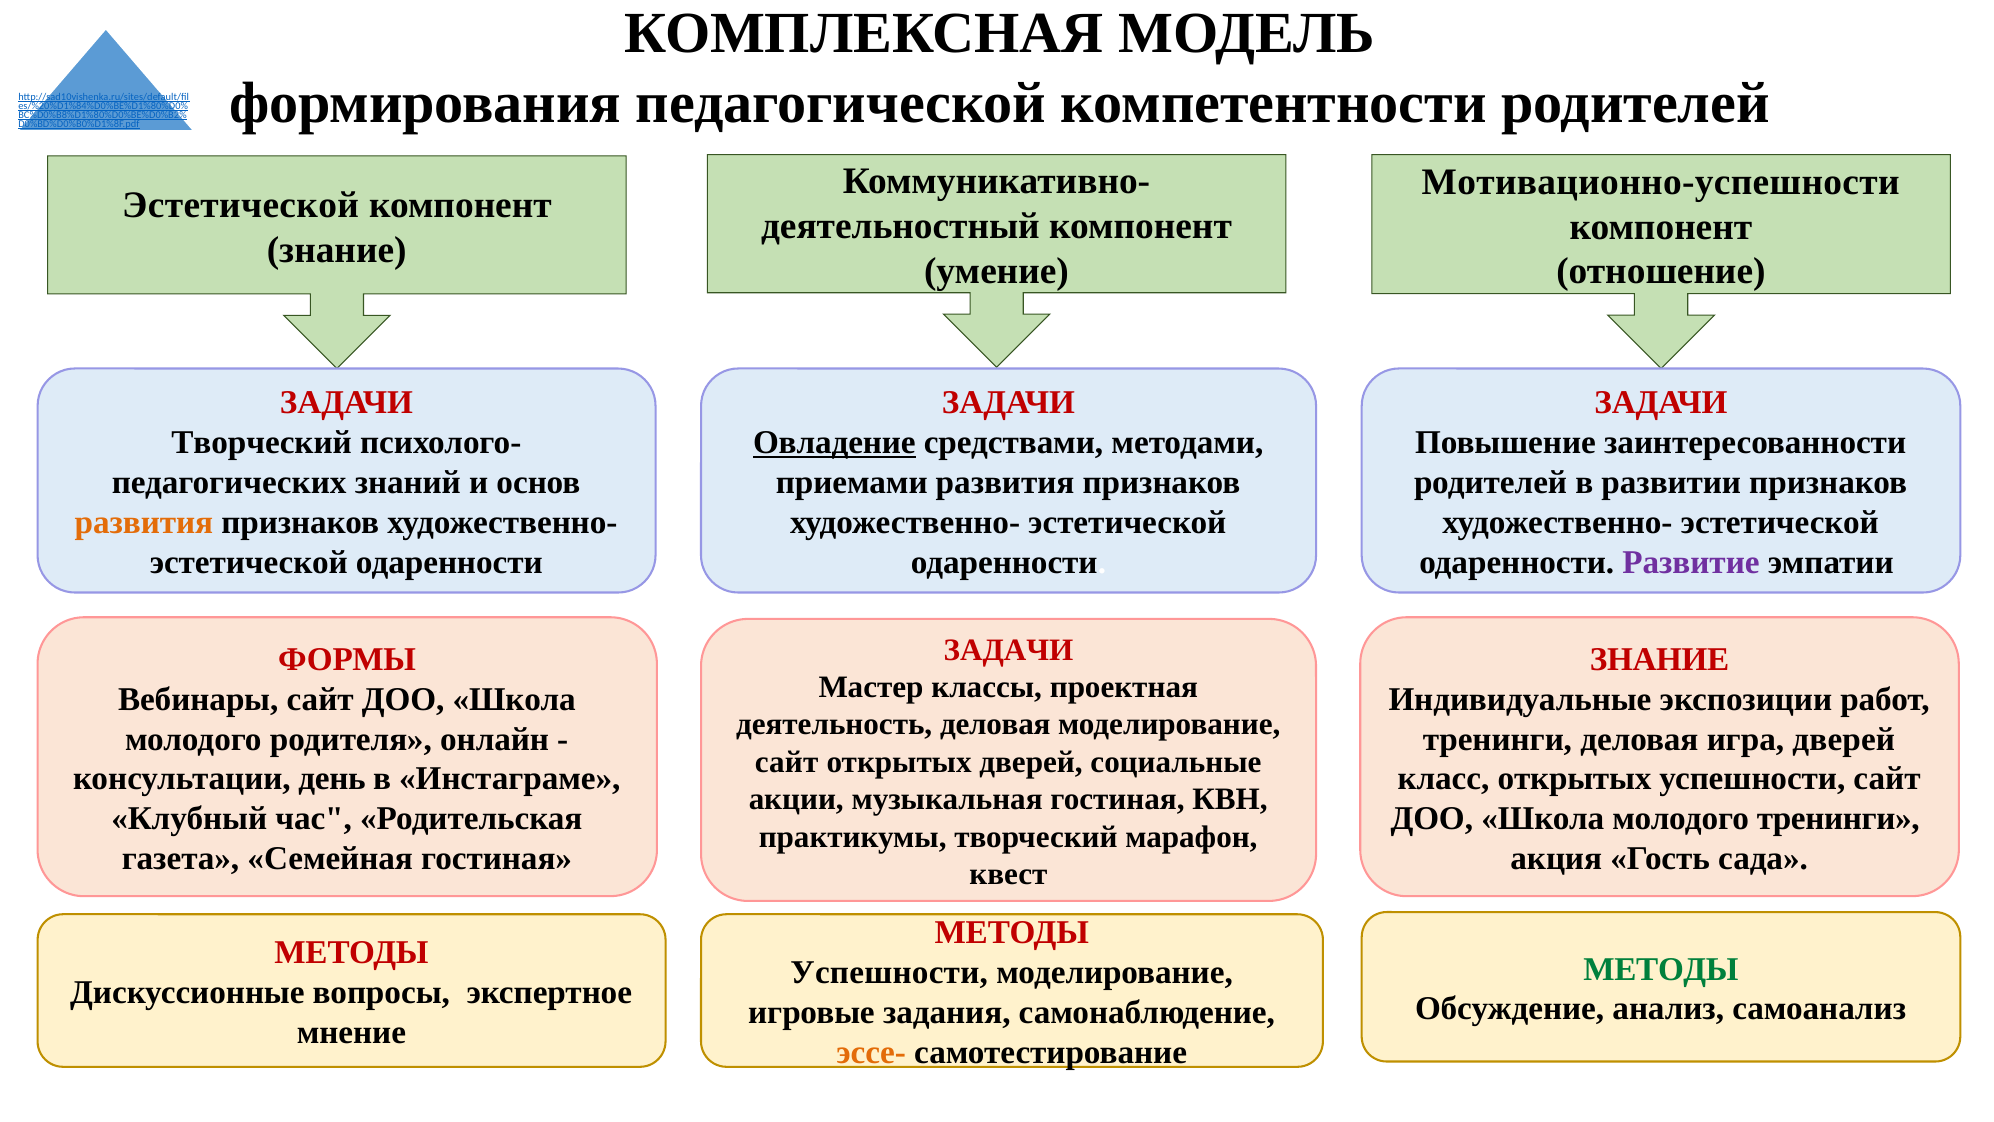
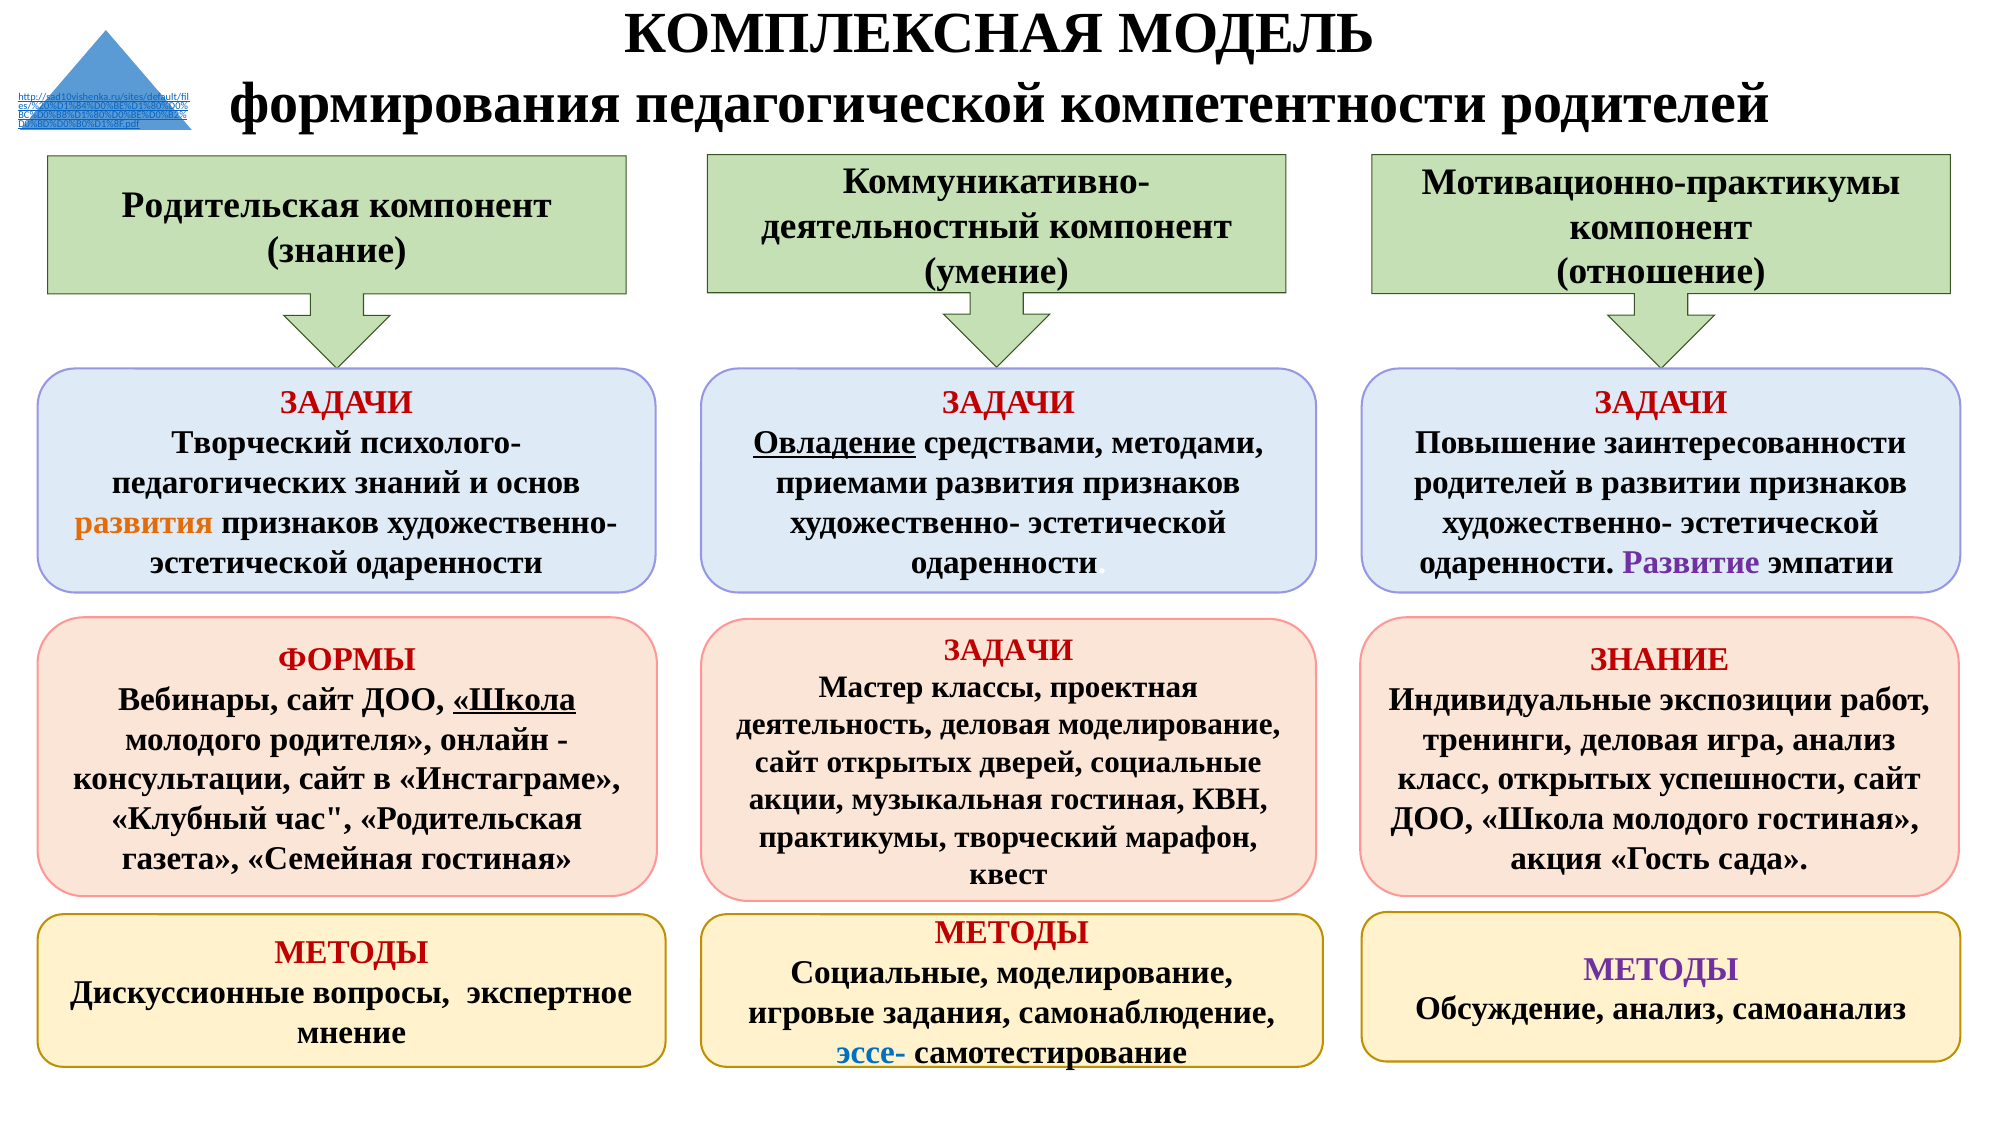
Мотивационно-успешности: Мотивационно-успешности -> Мотивационно-практикумы (1661, 182)
Эстетической: Эстетической -> Родительская (241, 205)
Школа underline: none -> present (514, 699)
игра дверей: дверей -> анализ (1844, 739)
консультации день: день -> сайт (332, 779)
молодого тренинги: тренинги -> гостиная (1838, 819)
МЕТОДЫ colour: green -> purple (1661, 969)
Успешности: Успешности -> Социальные (889, 973)
эссе- colour: orange -> blue (871, 1052)
